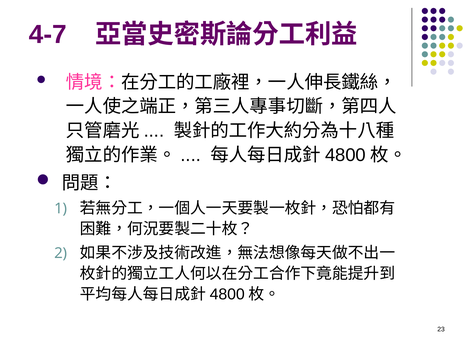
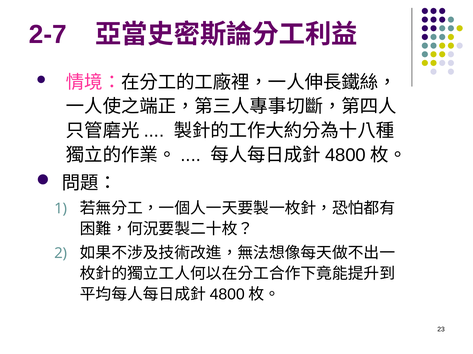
4-7: 4-7 -> 2-7 (48, 34)
